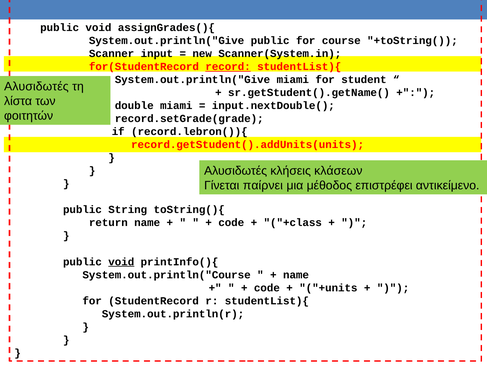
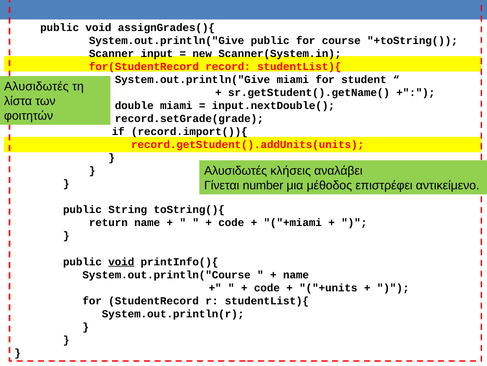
record underline: present -> none (228, 67)
record.lebron()){: record.lebron()){ -> record.import()){ (189, 131)
κλάσεων: κλάσεων -> αναλάβει (338, 171)
παίρνει: παίρνει -> number (263, 185)
+class: +class -> +miami (293, 222)
